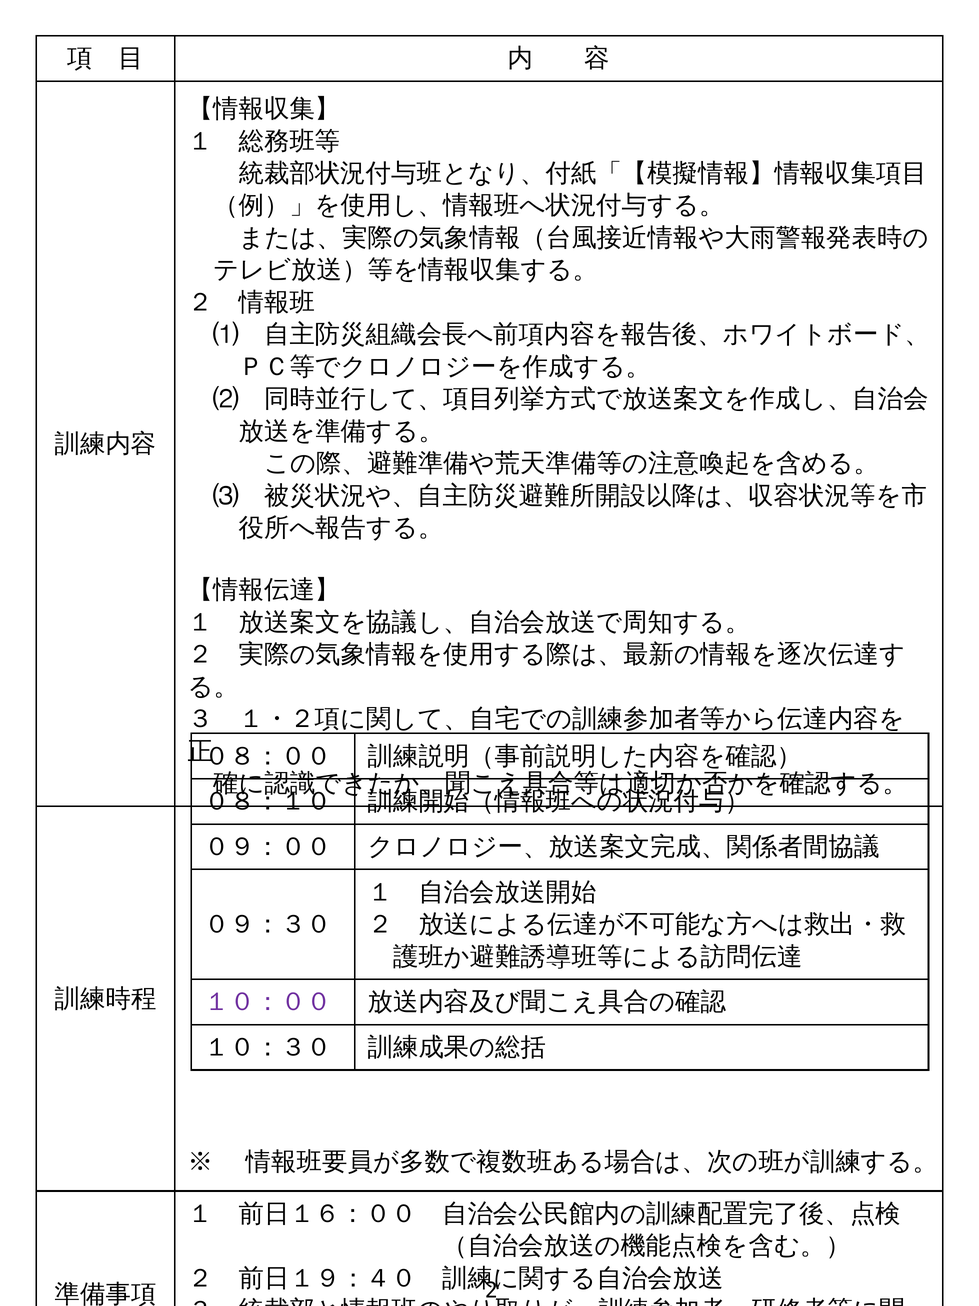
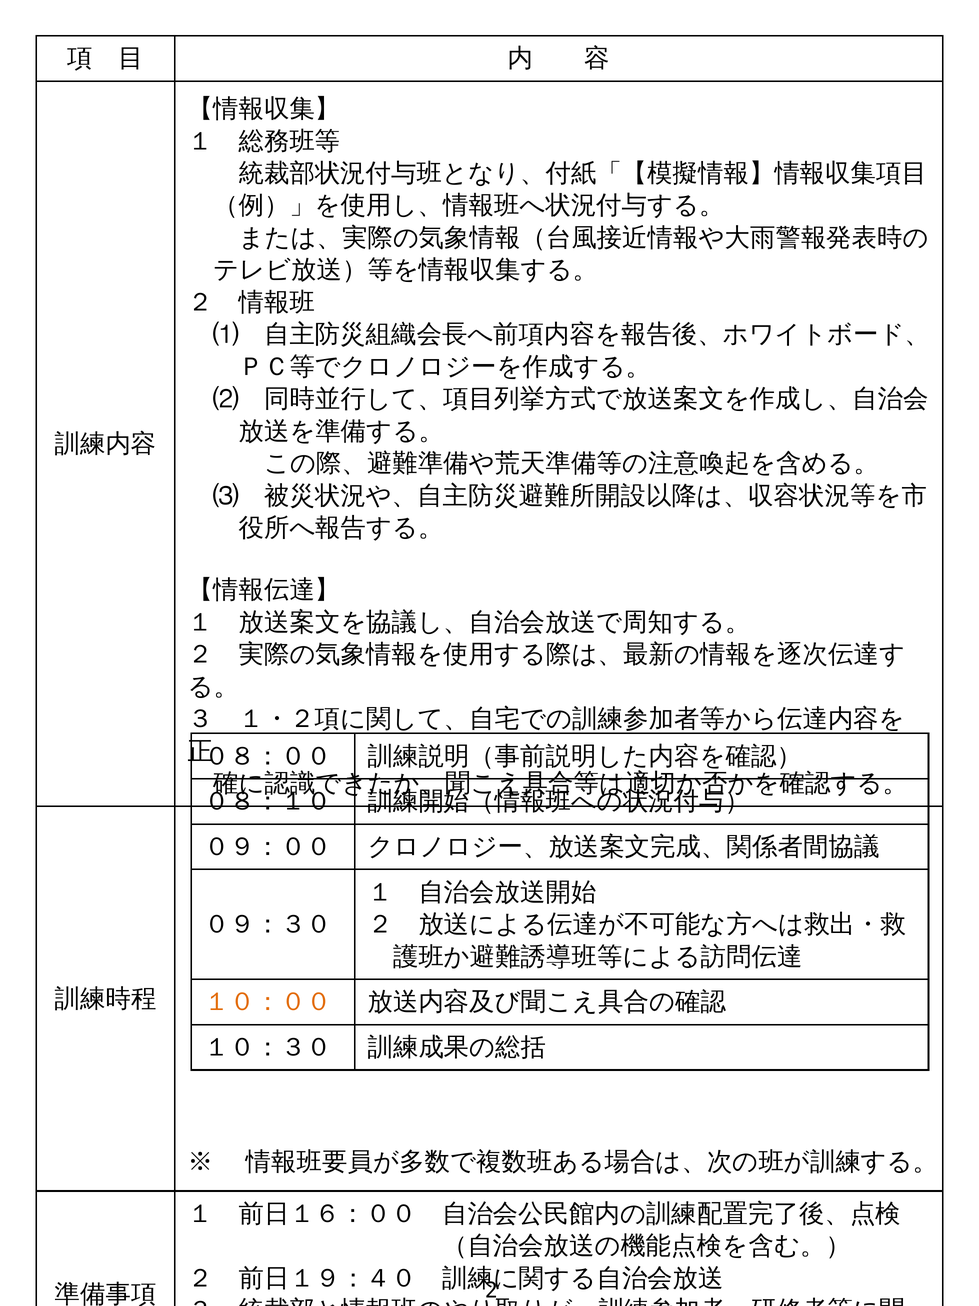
１０：００ colour: purple -> orange (268, 1002)
